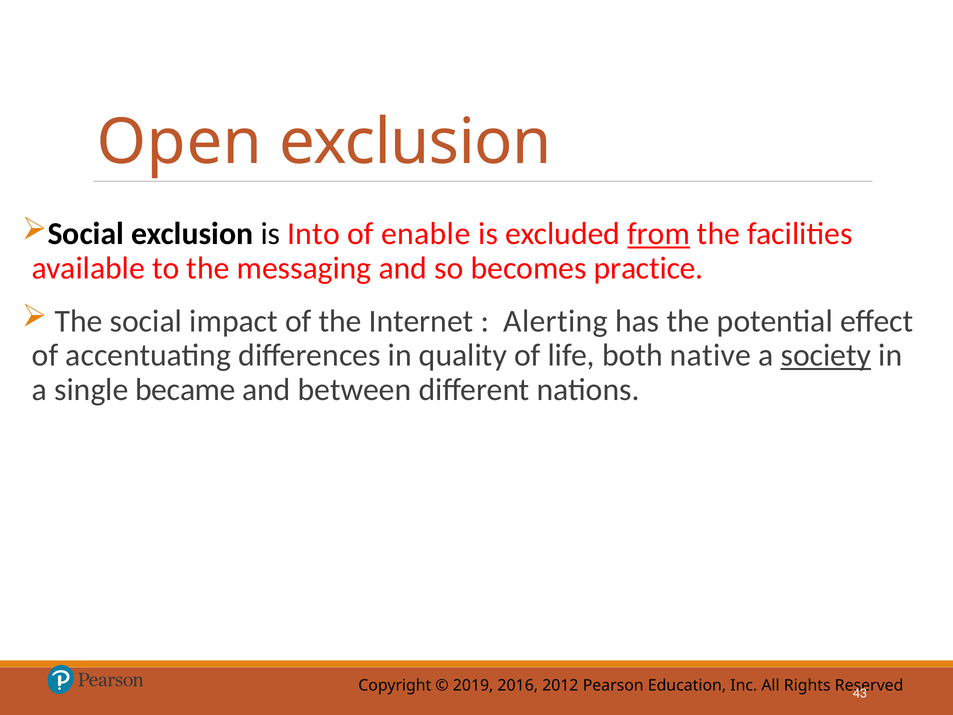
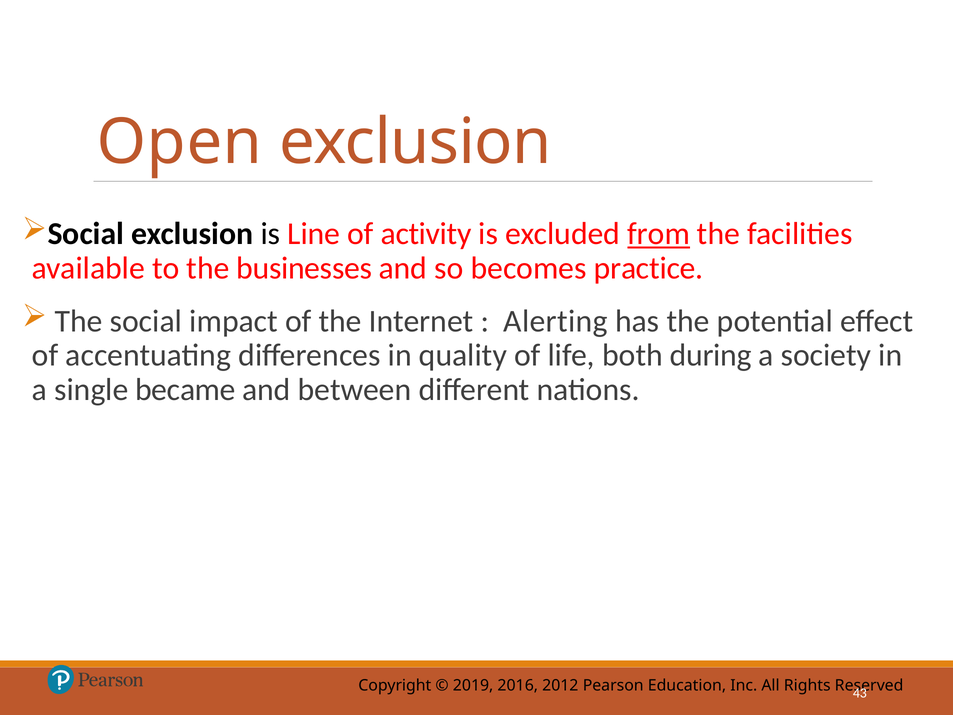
Into: Into -> Line (314, 234)
enable: enable -> activity (426, 234)
messaging: messaging -> businesses (304, 268)
native: native -> during (711, 355)
society underline: present -> none (826, 355)
